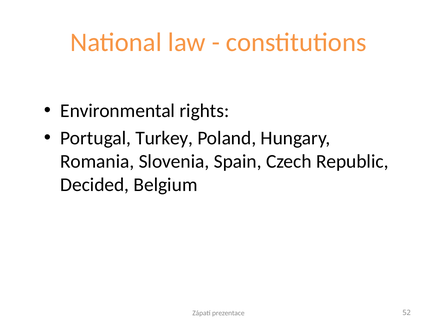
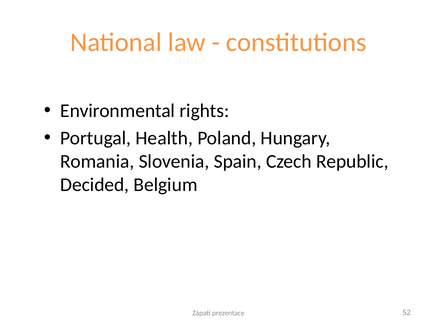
Turkey: Turkey -> Health (164, 138)
